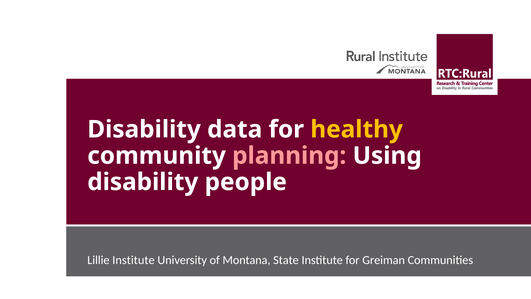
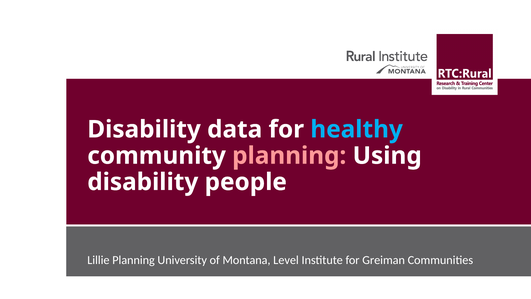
healthy colour: yellow -> light blue (357, 129)
Lillie Institute: Institute -> Planning (134, 260)
State: State -> Level (286, 260)
